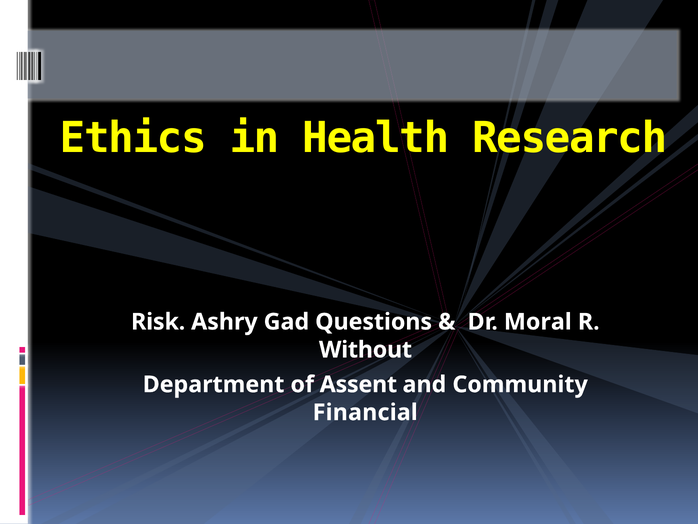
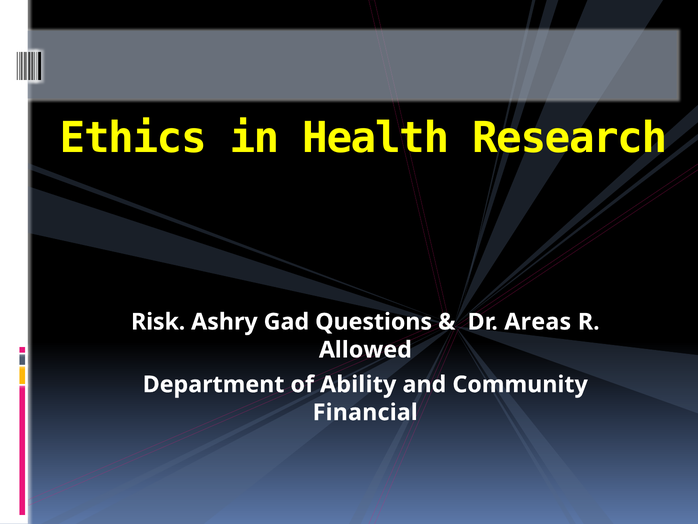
Moral: Moral -> Areas (538, 322)
Without: Without -> Allowed (365, 349)
Assent: Assent -> Ability (358, 384)
